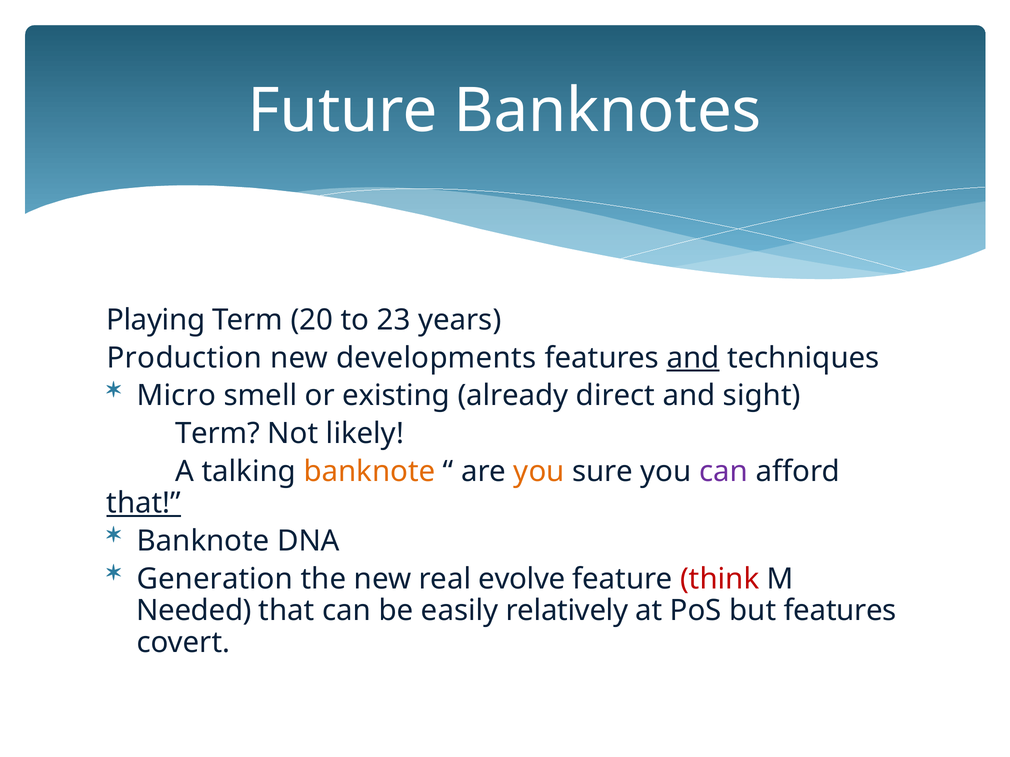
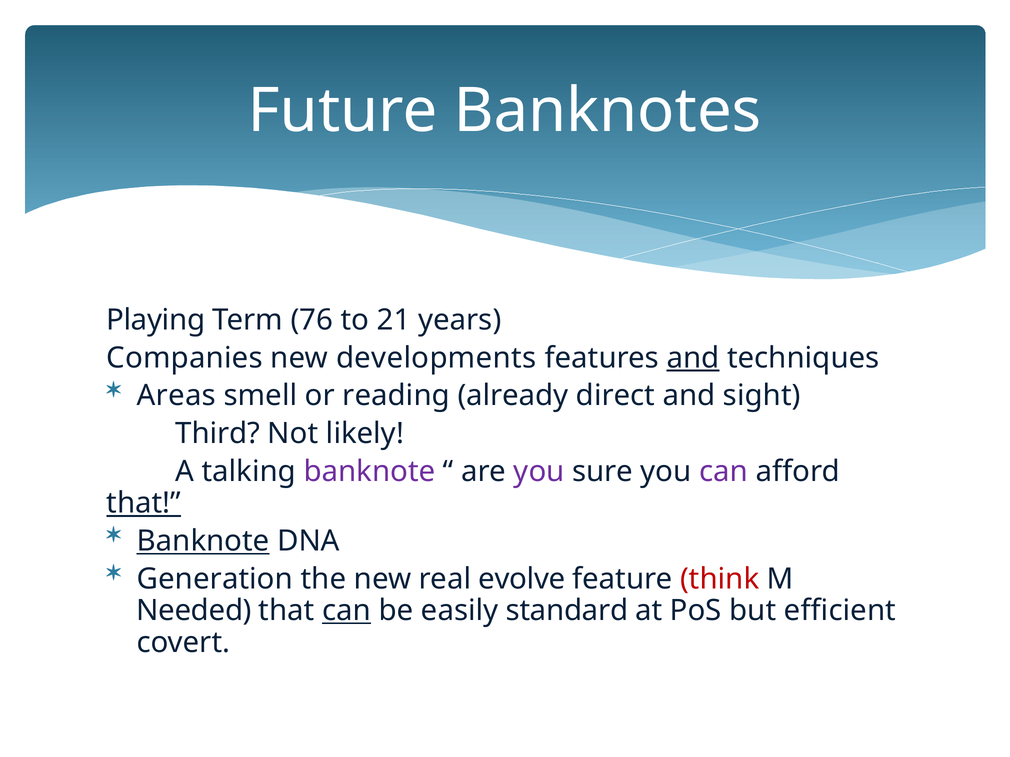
20: 20 -> 76 (312, 320)
23: 23 -> 21 (394, 320)
Production: Production -> Companies (185, 358)
Micro: Micro -> Areas (176, 396)
existing: existing -> reading (396, 396)
Term: Term -> Third (218, 434)
banknote colour: orange -> purple (369, 472)
you colour: orange -> purple (539, 472)
Banknote underline: none -> present (203, 541)
can underline: none -> present (347, 611)
relatively: relatively -> standard (567, 611)
but features: features -> efficient (840, 611)
